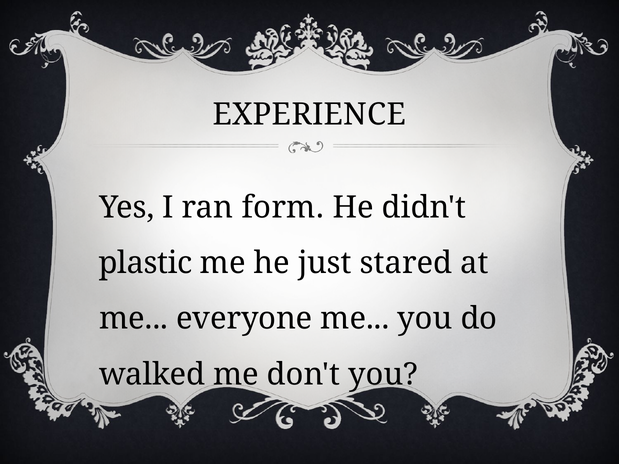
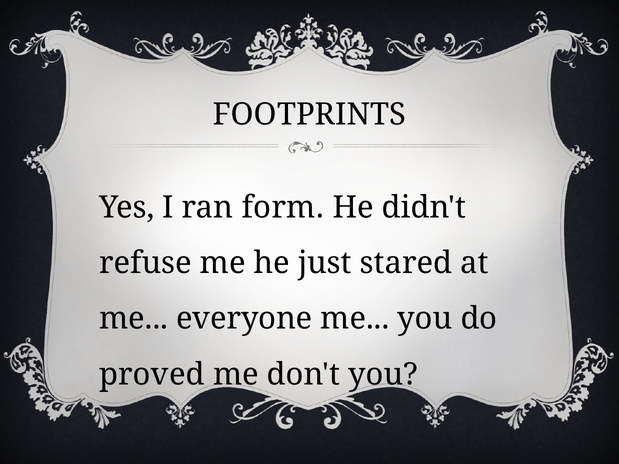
EXPERIENCE: EXPERIENCE -> FOOTPRINTS (309, 115)
plastic: plastic -> refuse (145, 263)
walked: walked -> proved (152, 375)
